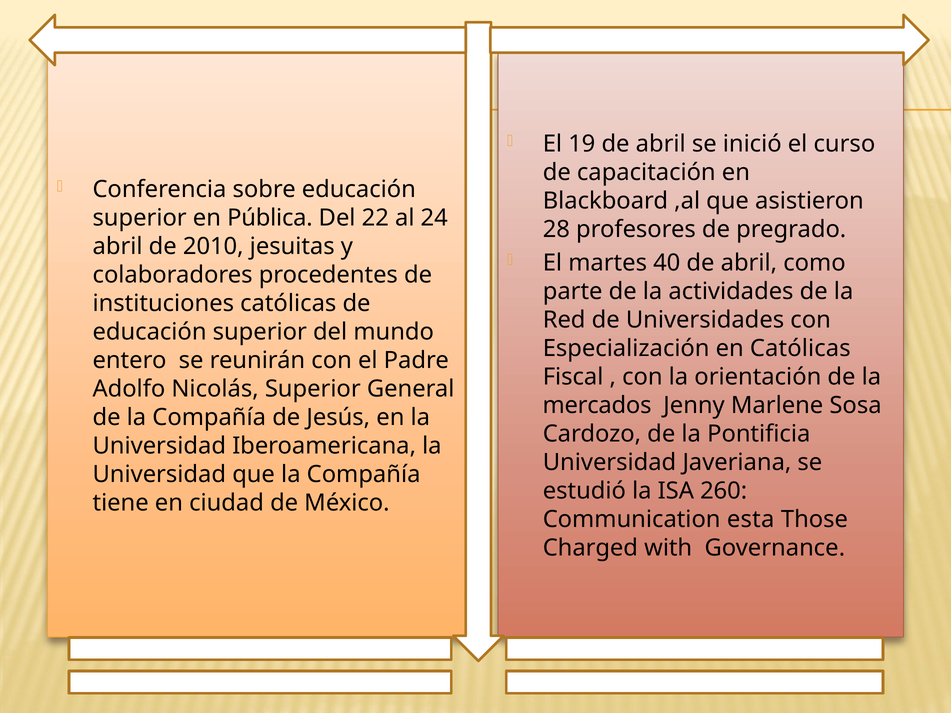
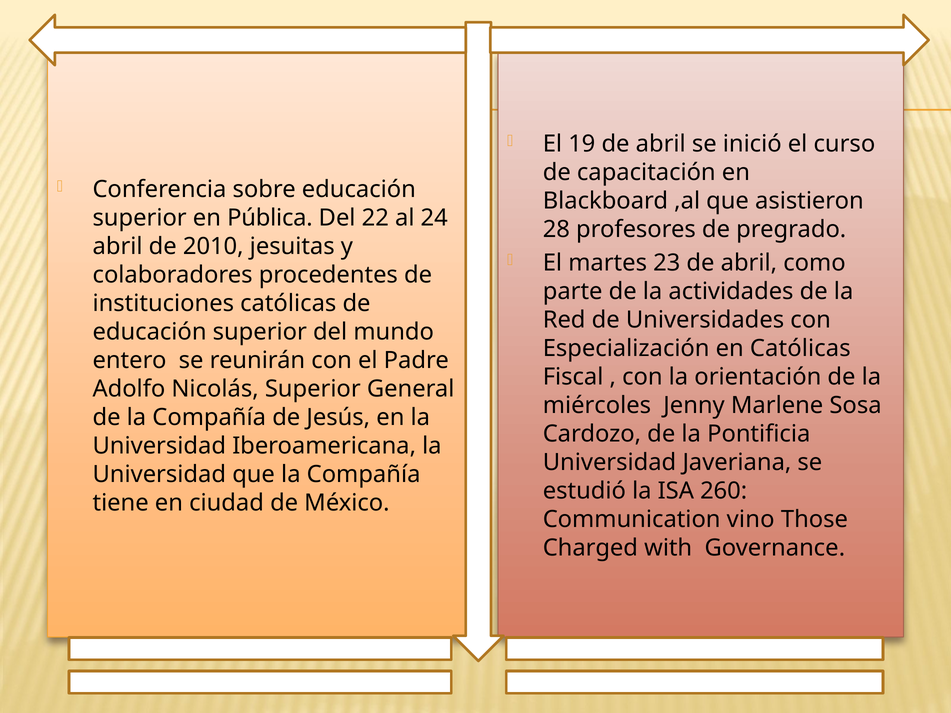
40: 40 -> 23 (667, 263)
mercados: mercados -> miércoles (597, 406)
esta: esta -> vino (751, 520)
